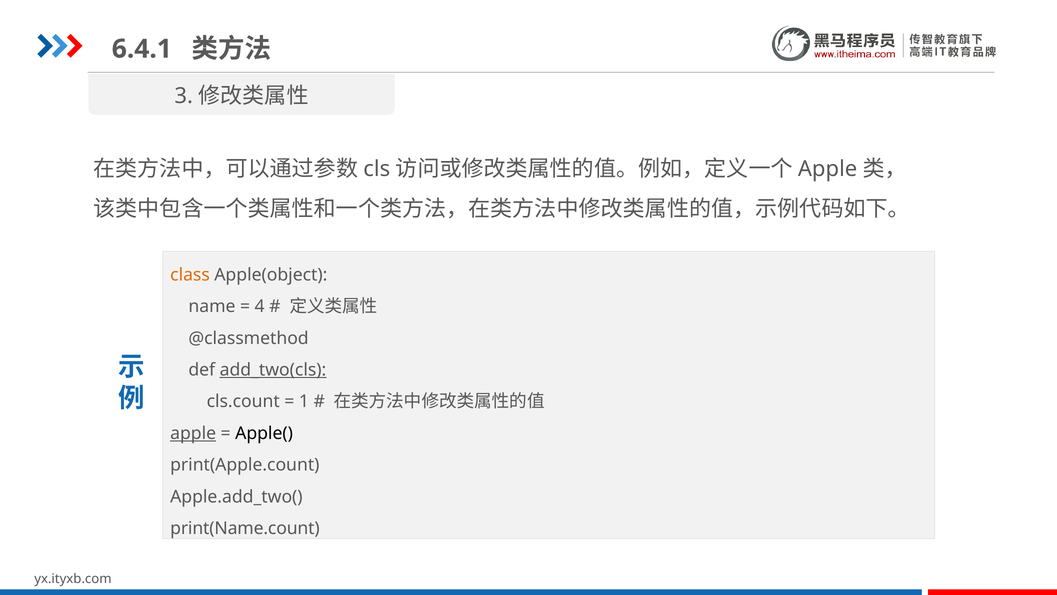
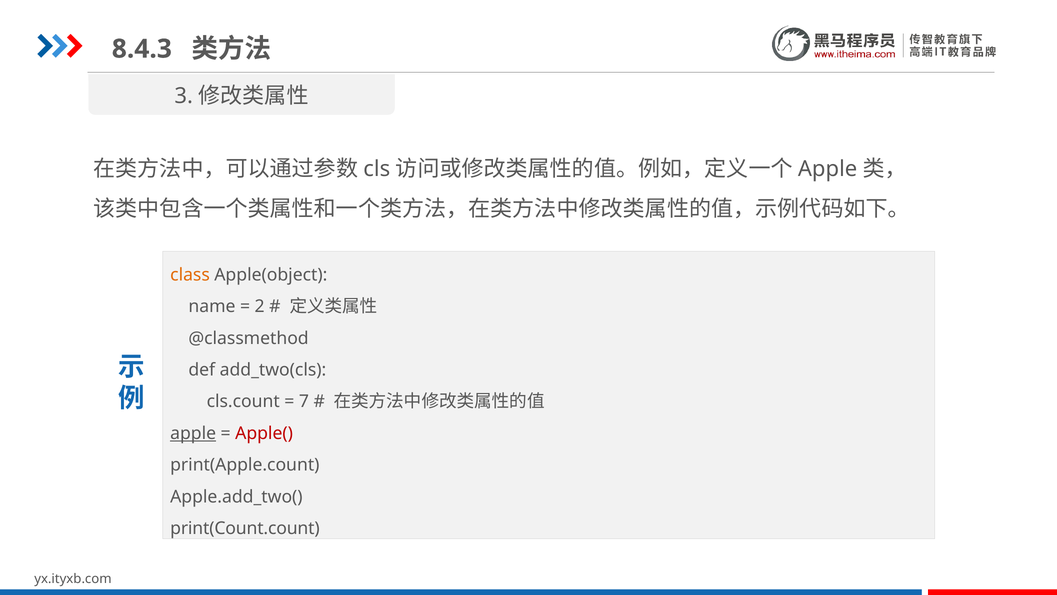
6.4.1: 6.4.1 -> 8.4.3 (142, 49)
4: 4 -> 2 (260, 306)
add_two(cls underline: present -> none (273, 370)
1: 1 -> 7 (304, 401)
Apple( colour: black -> red (264, 433)
print(Name.count: print(Name.count -> print(Count.count (245, 528)
